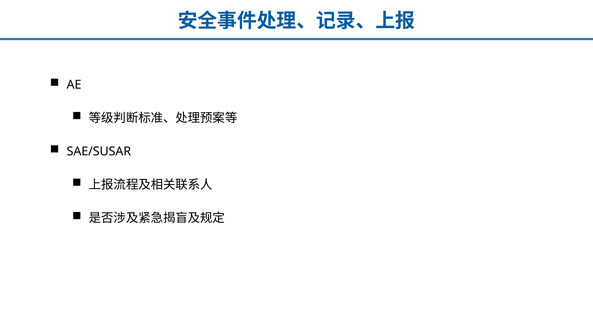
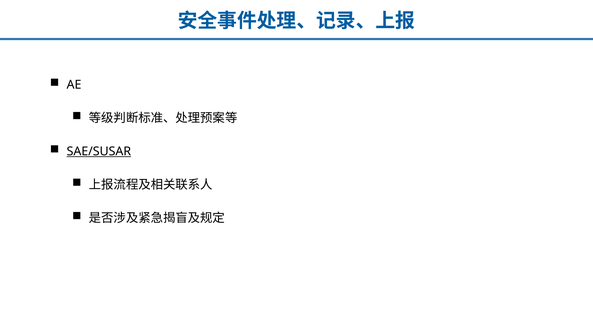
SAE/SUSAR underline: none -> present (99, 152)
